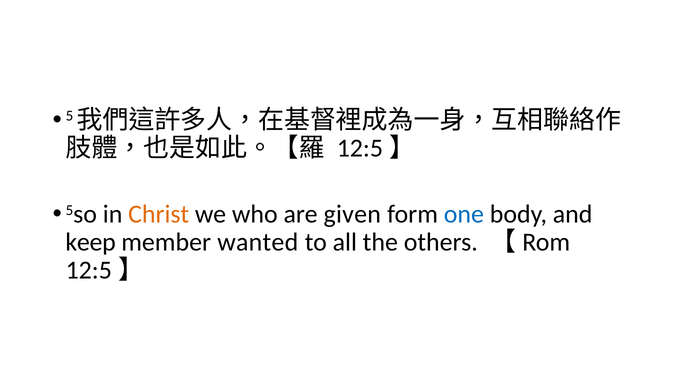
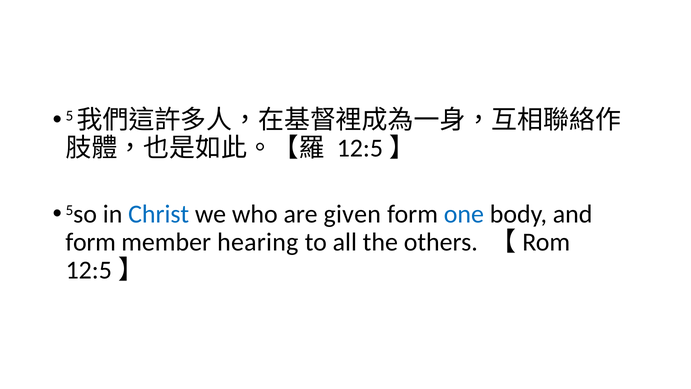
Christ colour: orange -> blue (159, 214)
keep: keep -> form (91, 242)
wanted: wanted -> hearing (258, 242)
